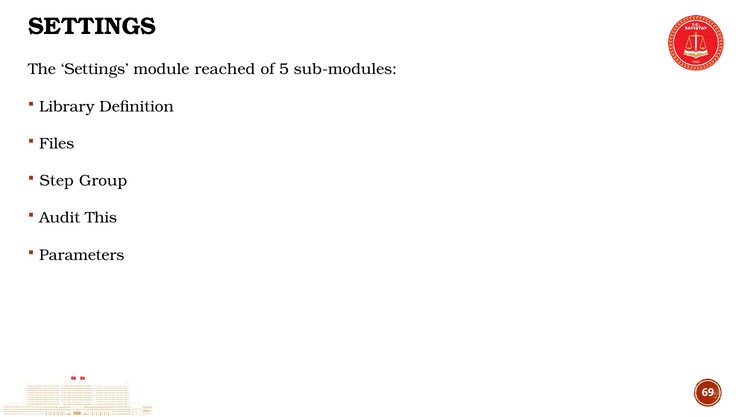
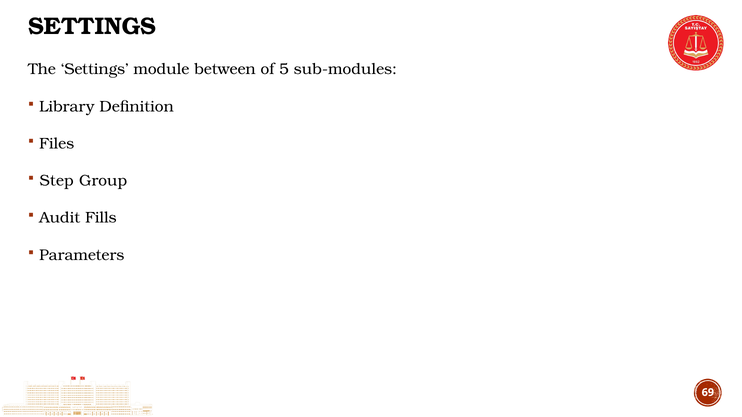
reached: reached -> between (225, 69)
This: This -> Fills (101, 218)
